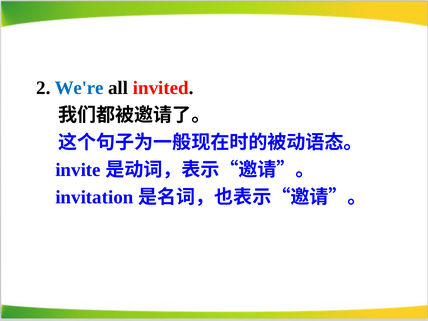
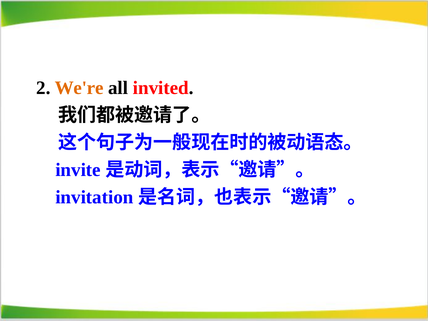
We're colour: blue -> orange (79, 88)
